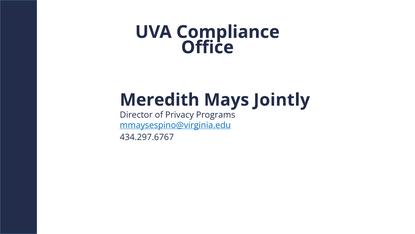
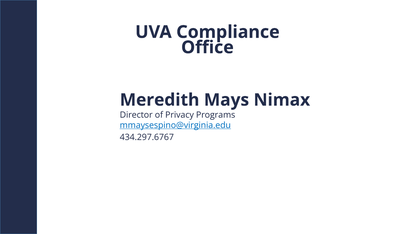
Jointly: Jointly -> Nimax (282, 100)
